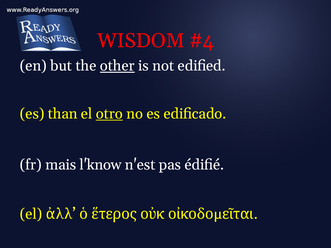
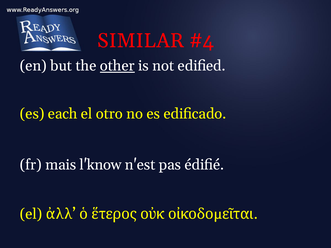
WISDOM: WISDOM -> SIMILAR (141, 41)
than: than -> each (63, 114)
otro underline: present -> none (109, 114)
